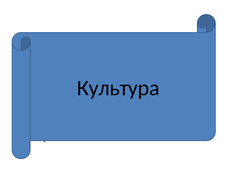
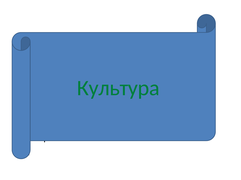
Культура colour: black -> green (118, 88)
